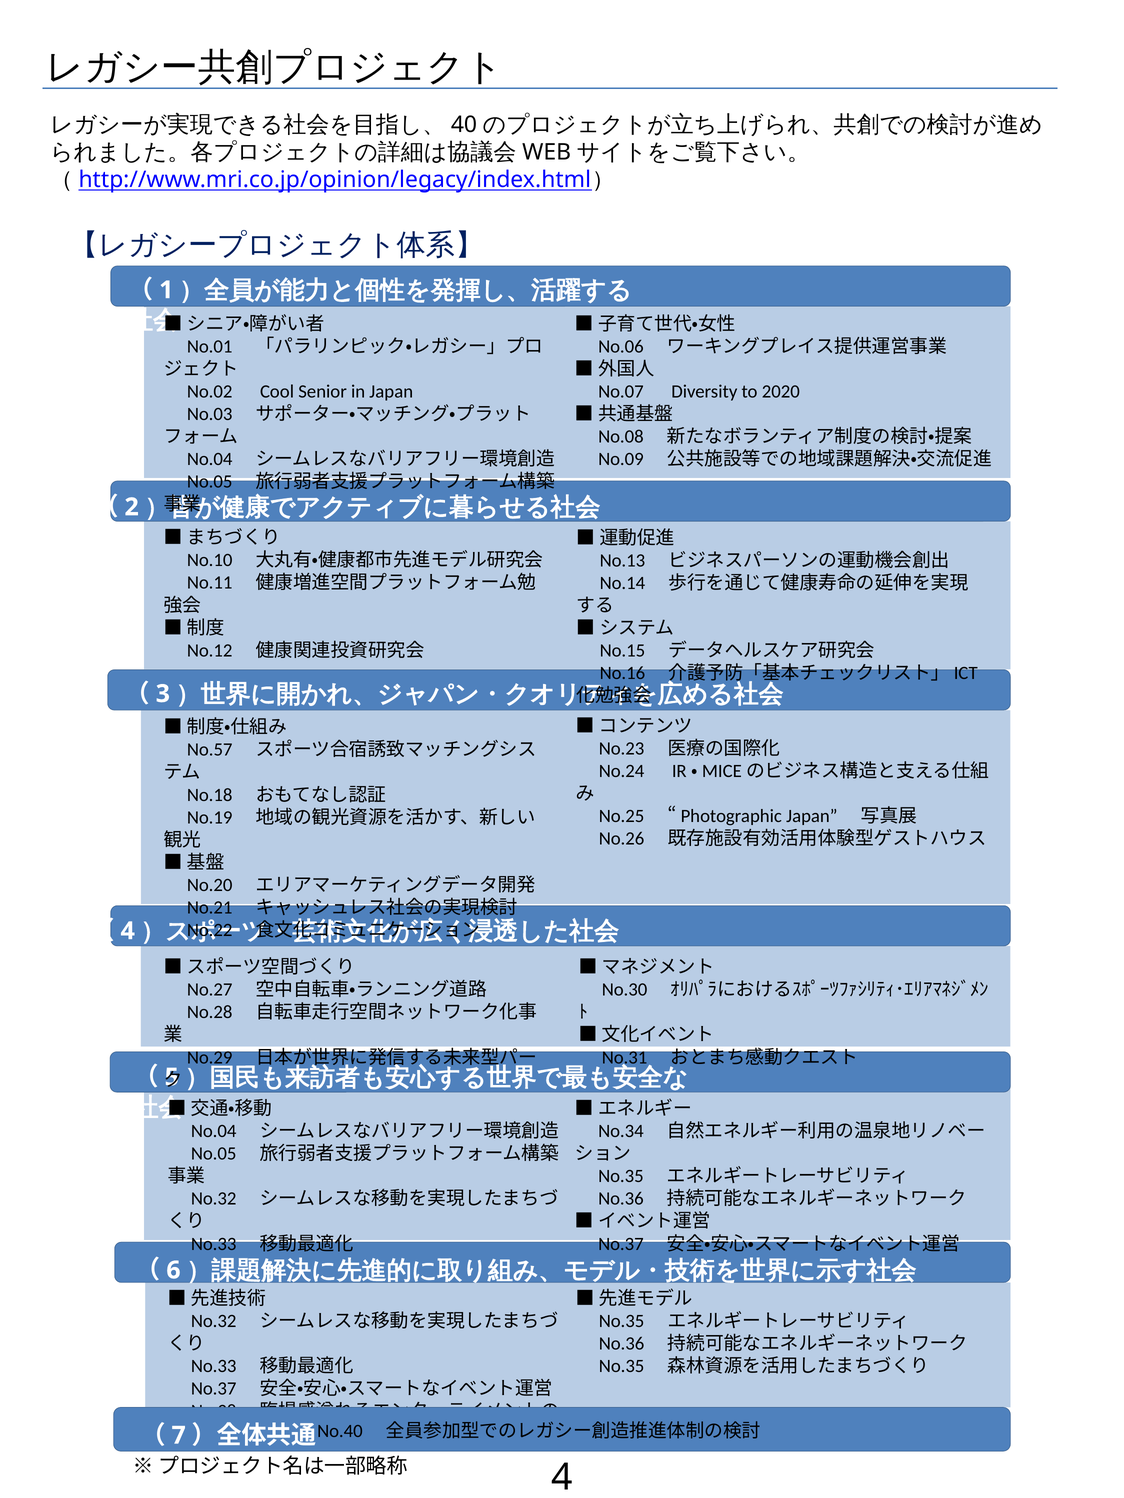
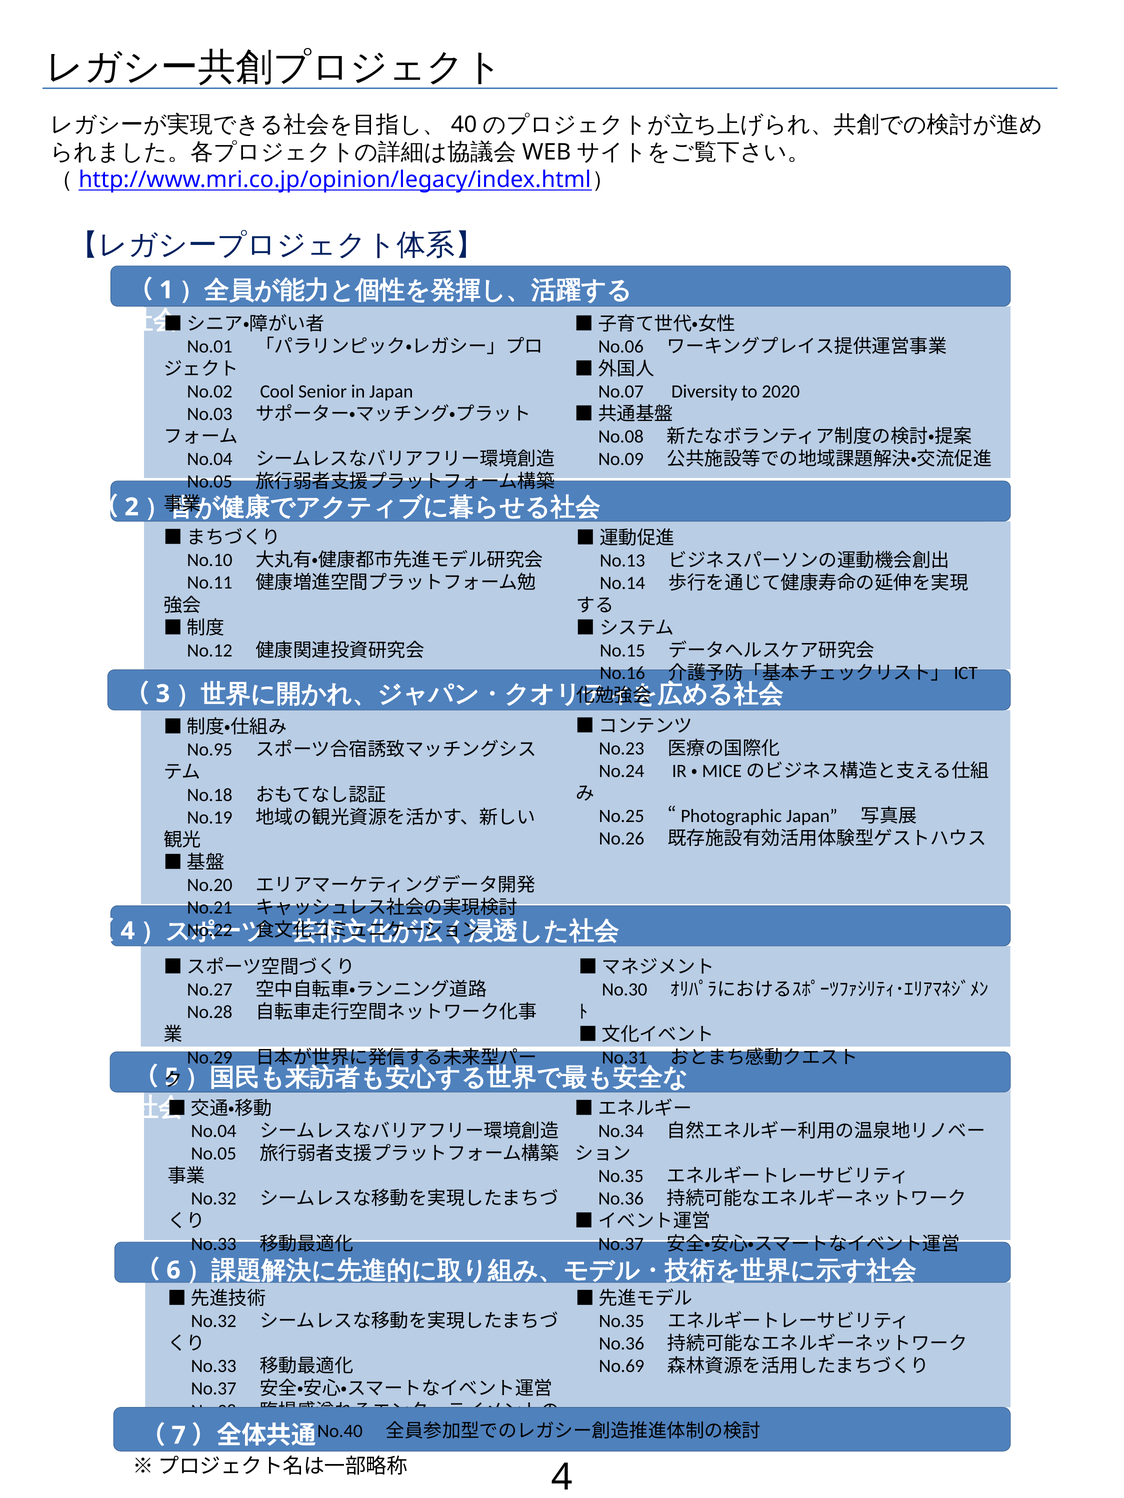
No.57: No.57 -> No.95 (210, 750)
No.35: No.35 -> No.69 (622, 1367)
